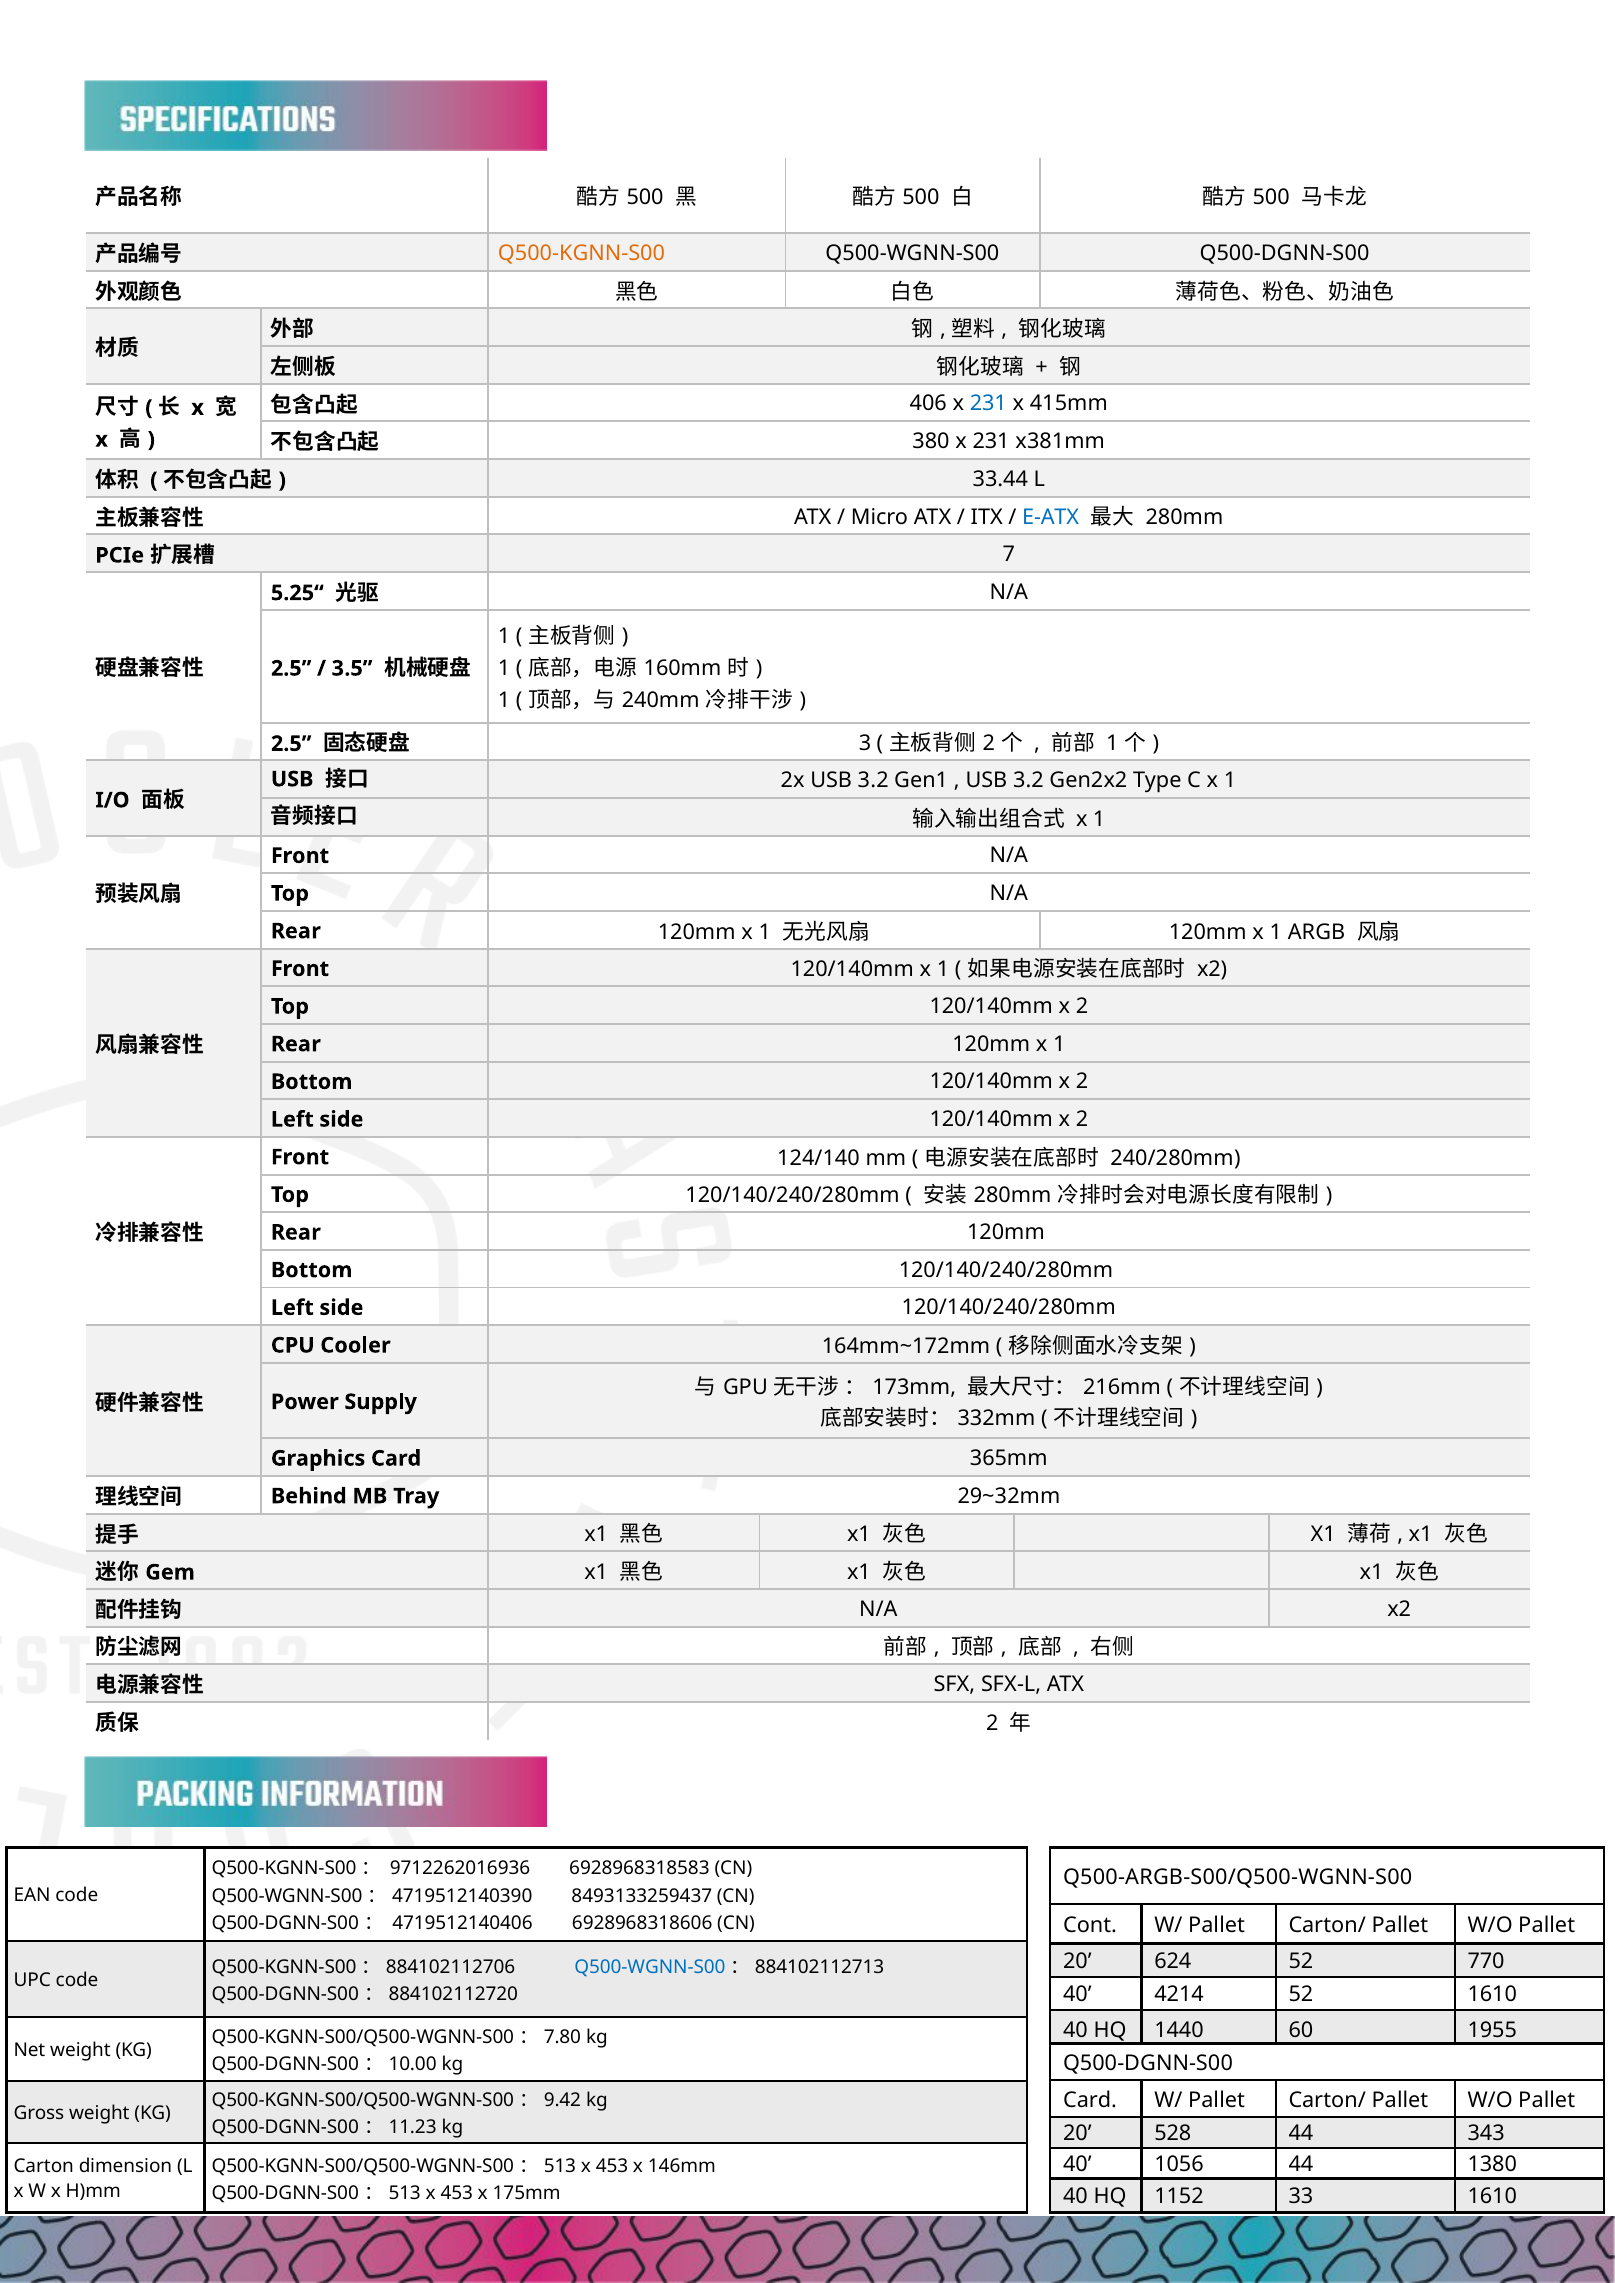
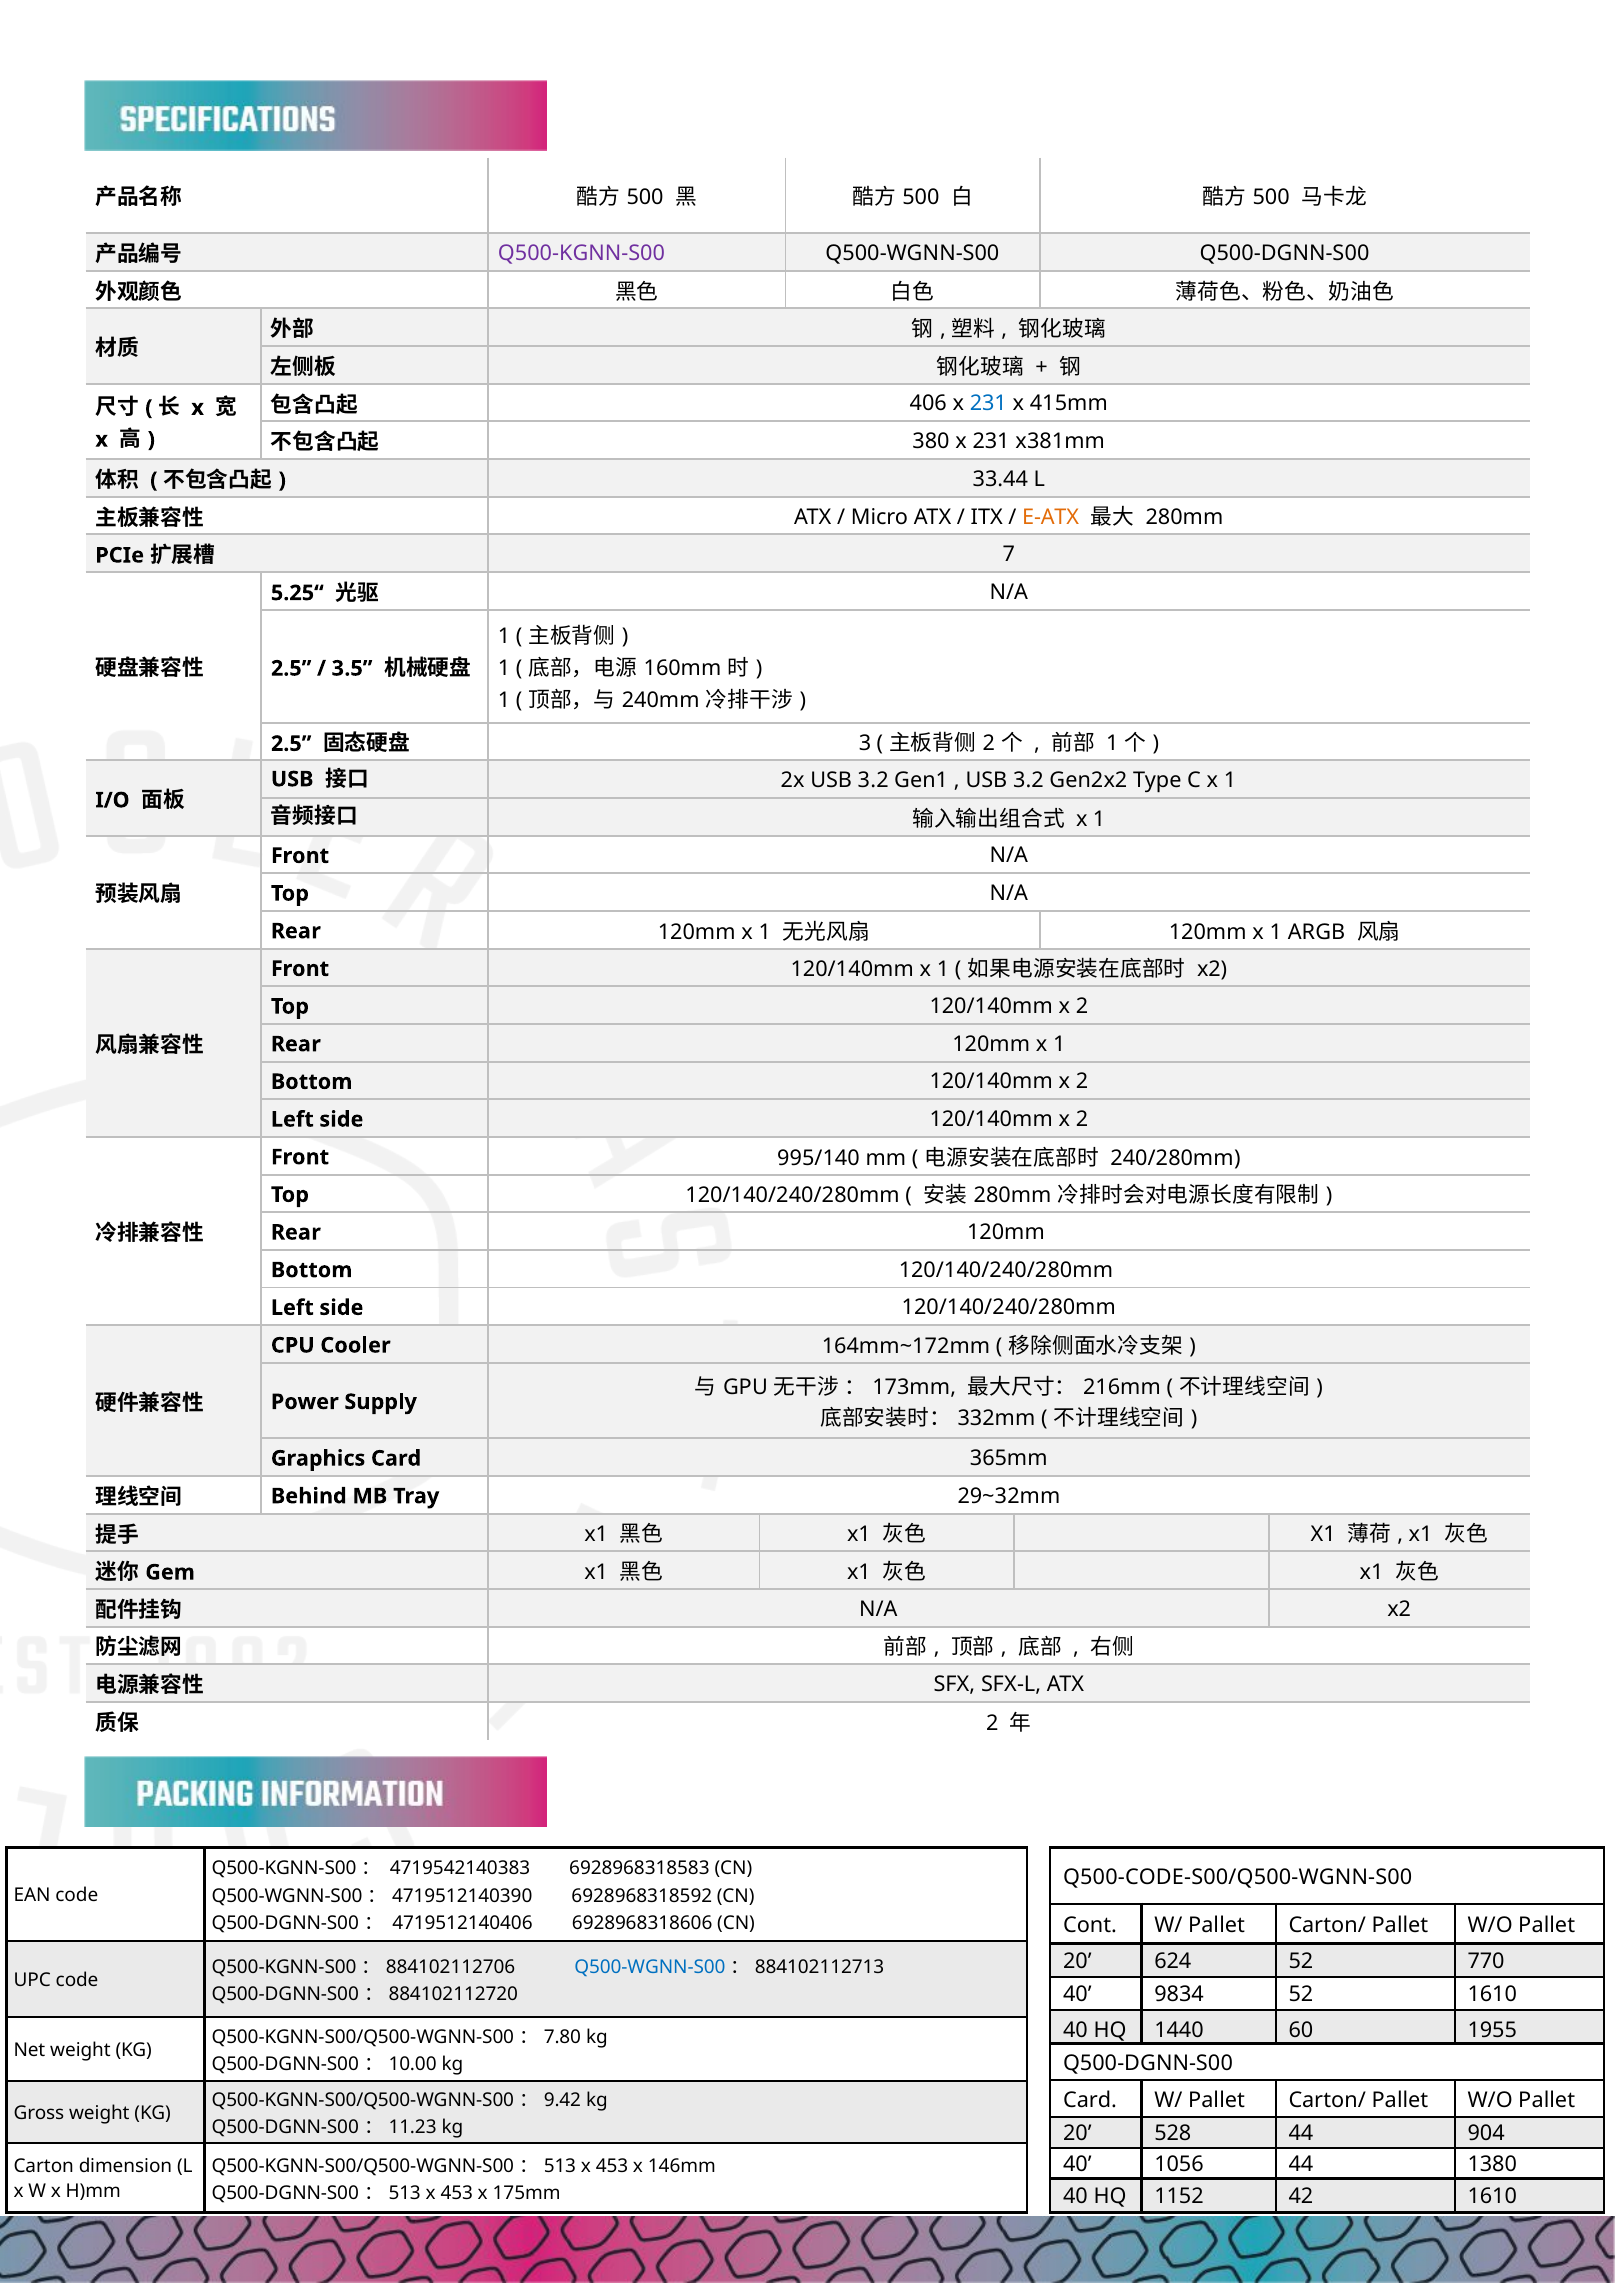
Q500-KGNN-S00 colour: orange -> purple (581, 253)
E-ATX colour: blue -> orange (1051, 518)
124/140: 124/140 -> 995/140 (818, 1158)
9712262016936: 9712262016936 -> 4719542140383 (460, 1869)
Q500-ARGB-S00/Q500-WGNN-S00: Q500-ARGB-S00/Q500-WGNN-S00 -> Q500-CODE-S00/Q500-WGNN-S00 (1238, 1878)
8493133259437: 8493133259437 -> 6928968318592 (642, 1897)
4214: 4214 -> 9834 (1179, 1996)
343: 343 -> 904 (1486, 2135)
33: 33 -> 42 (1301, 2198)
